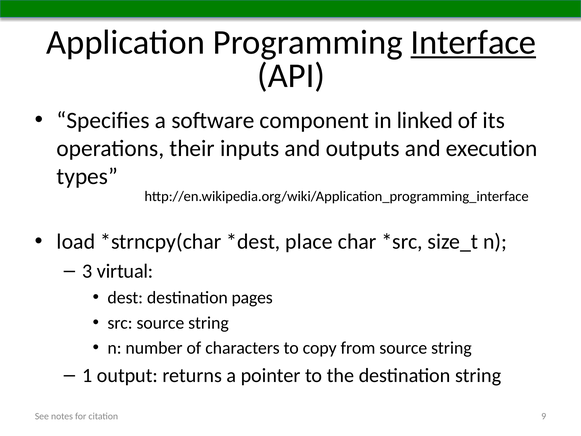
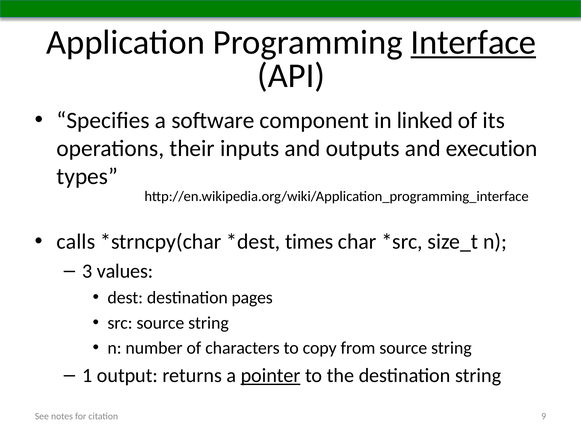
load: load -> calls (76, 242)
place: place -> times (309, 242)
virtual: virtual -> values (125, 271)
pointer underline: none -> present (271, 375)
